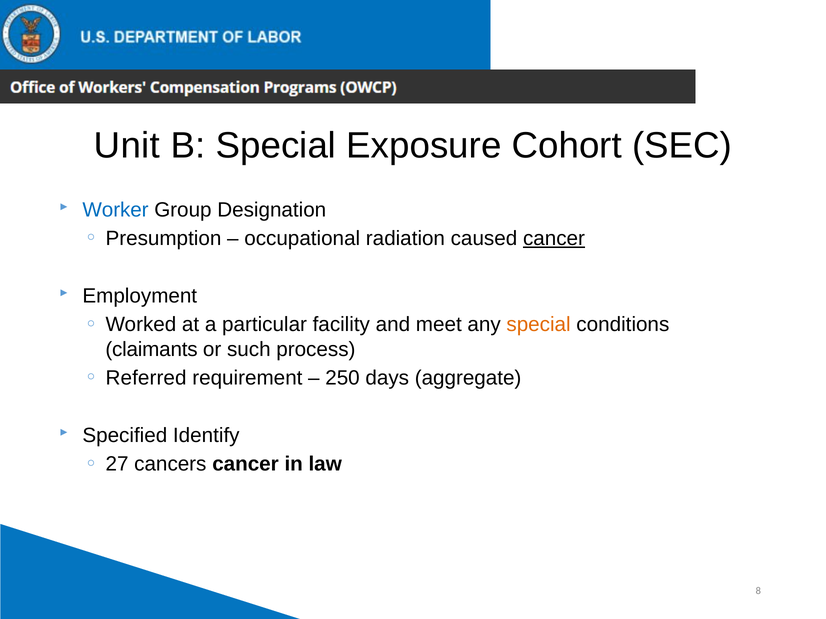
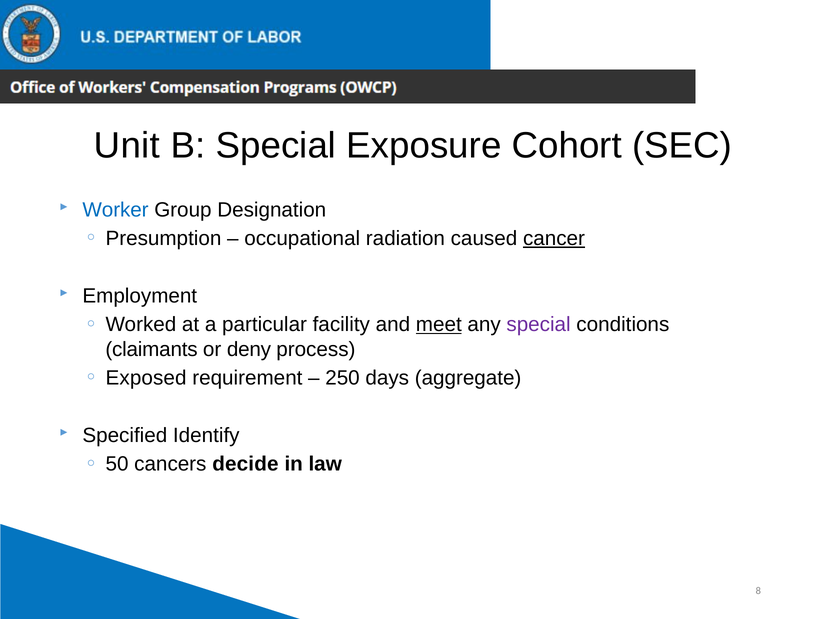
meet underline: none -> present (439, 325)
special colour: orange -> purple (539, 325)
such: such -> deny (249, 350)
Referred: Referred -> Exposed (146, 378)
27: 27 -> 50 (117, 464)
cancers cancer: cancer -> decide (245, 464)
